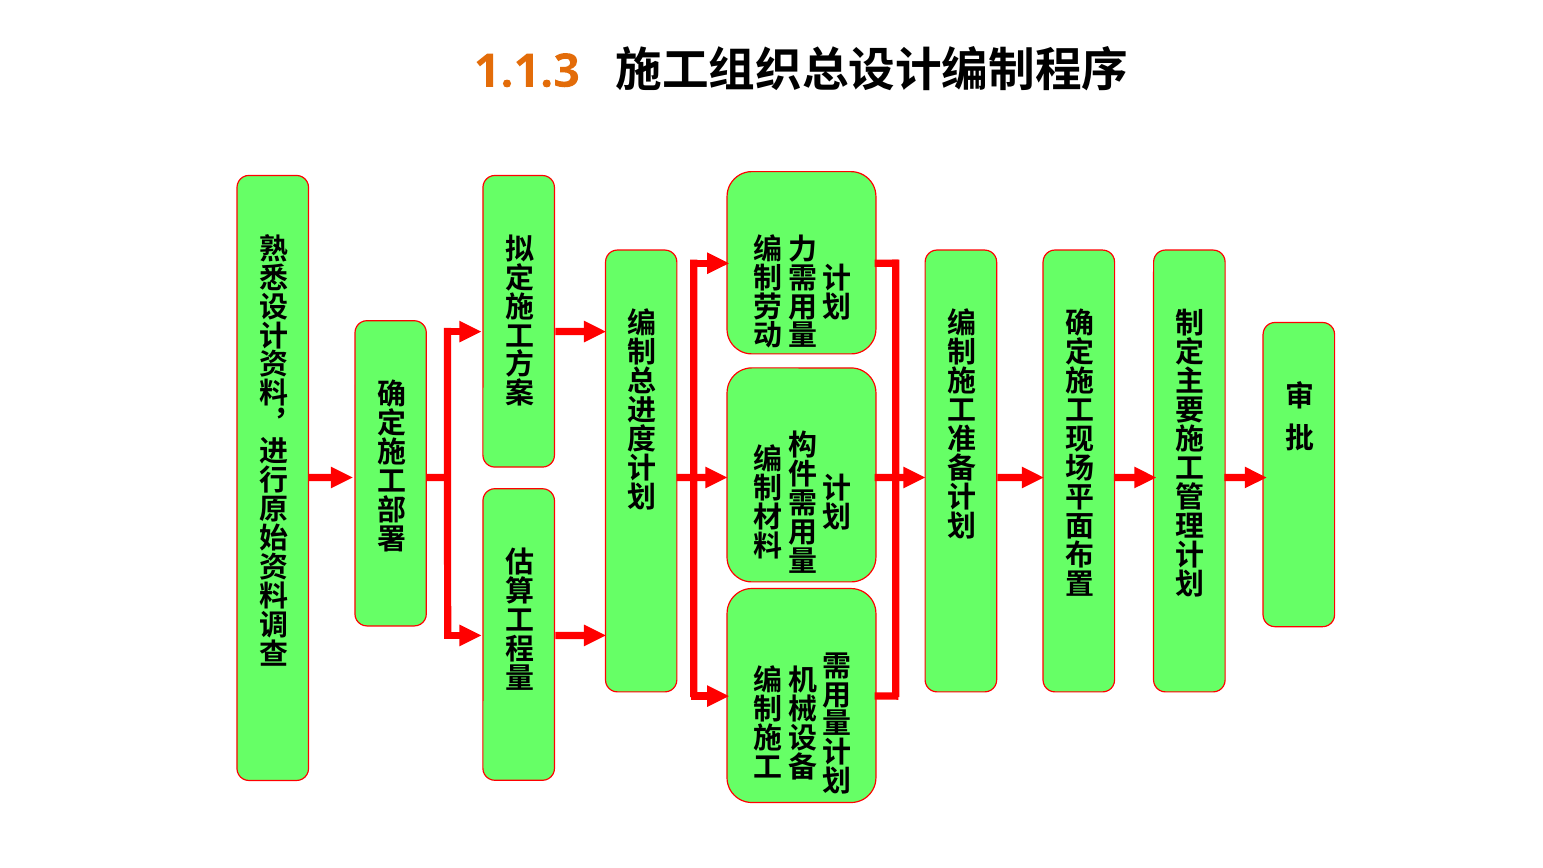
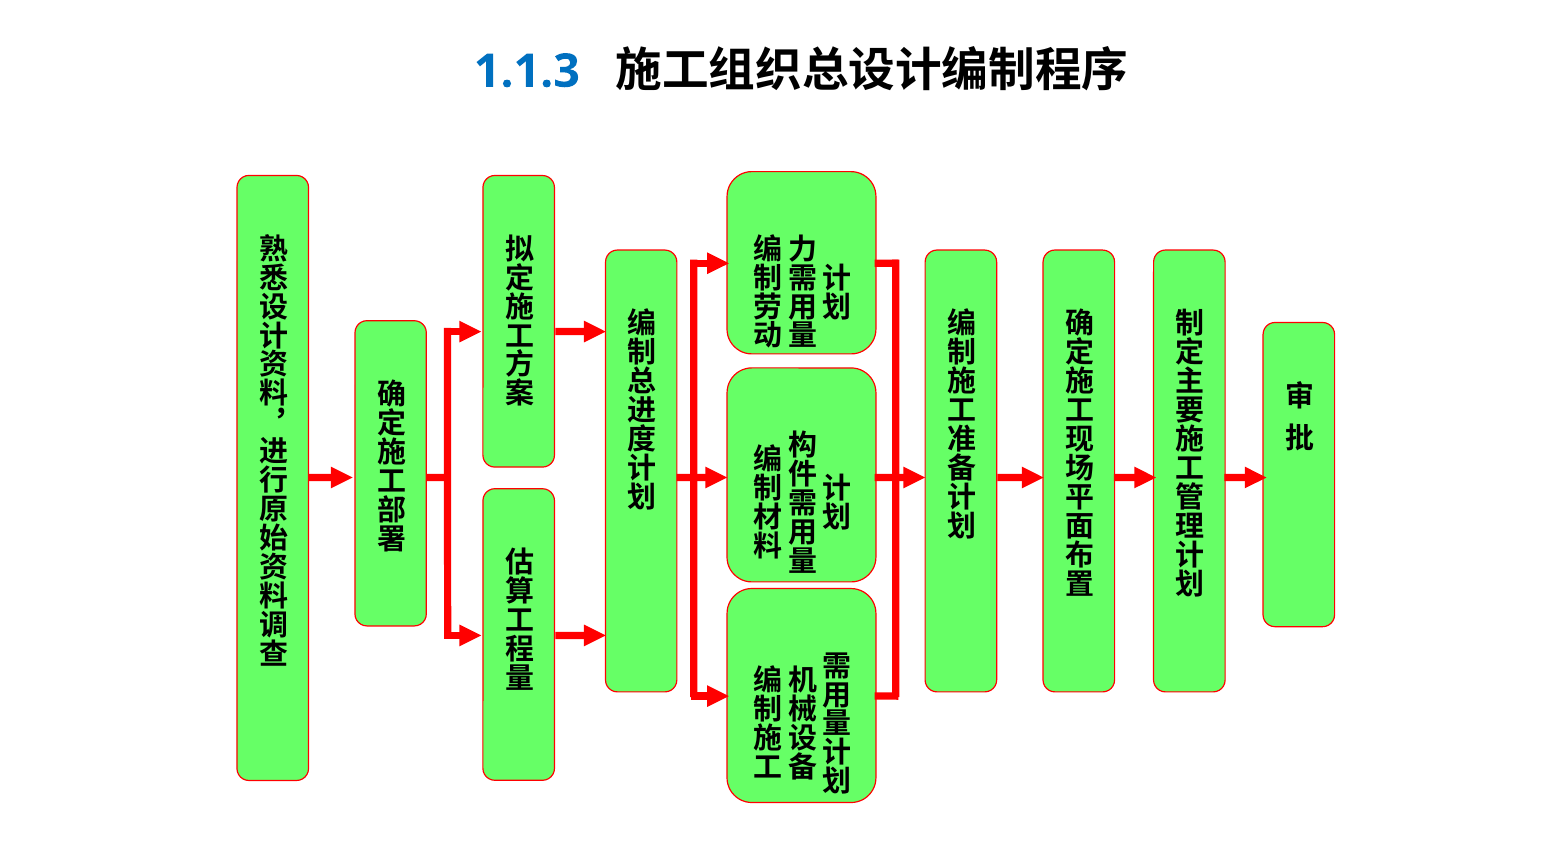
1.1.3 colour: orange -> blue (527, 71)
